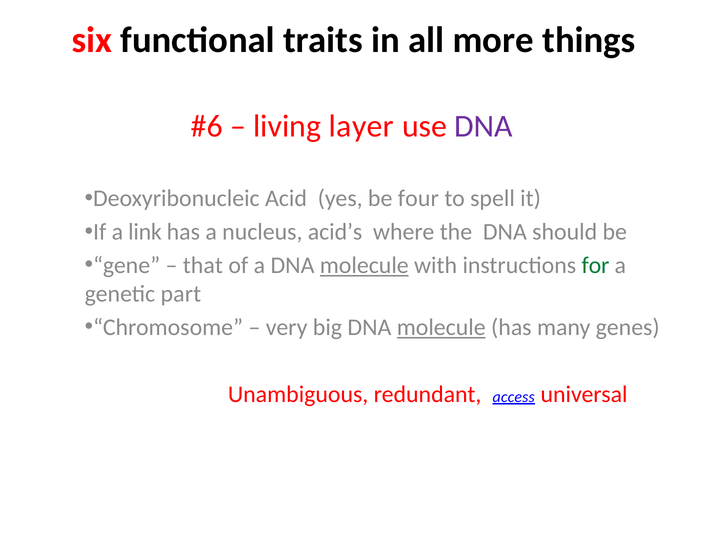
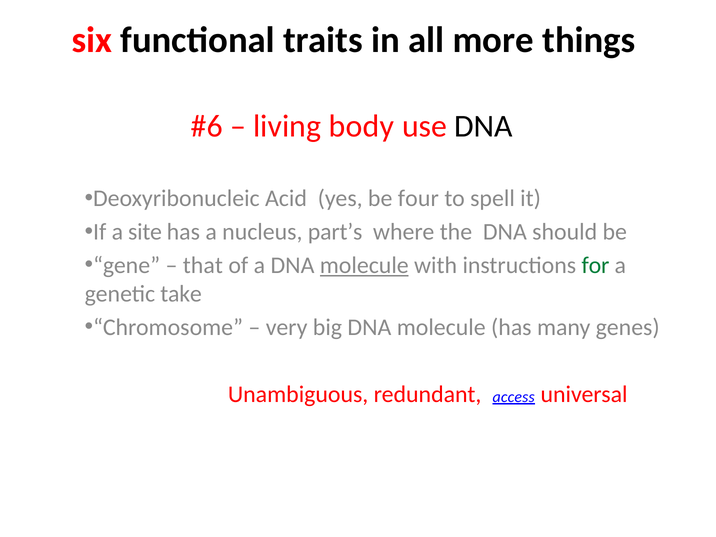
layer: layer -> body (361, 126)
DNA colour: purple -> black (483, 126)
link: link -> site (145, 232)
acid’s: acid’s -> part’s (335, 232)
part: part -> take (181, 294)
molecule underline: present -> none (441, 327)
